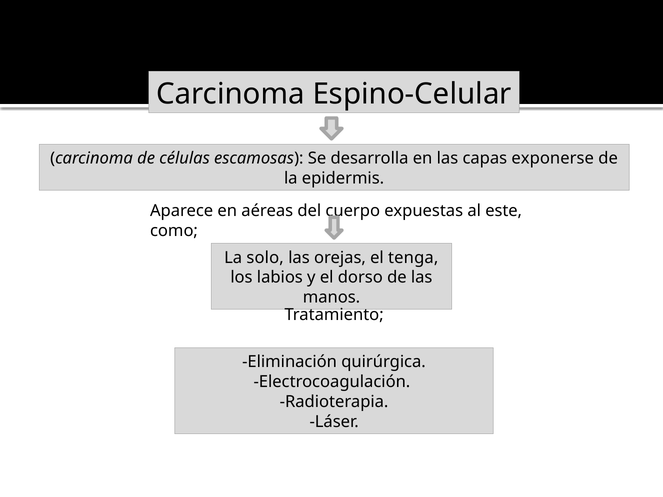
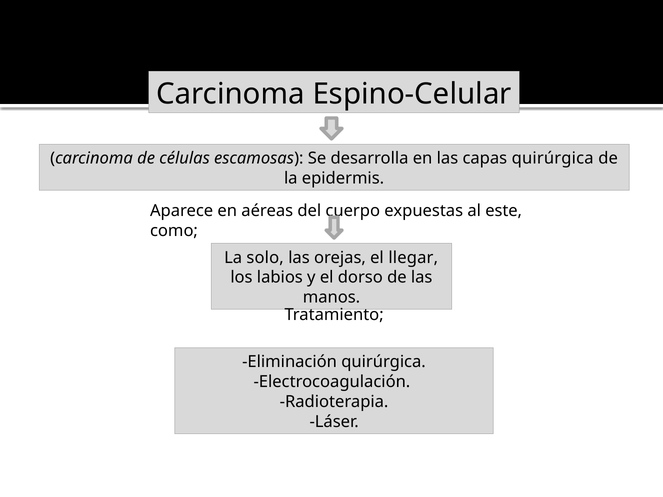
capas exponerse: exponerse -> quirúrgica (553, 159)
tenga: tenga -> llegar (413, 258)
